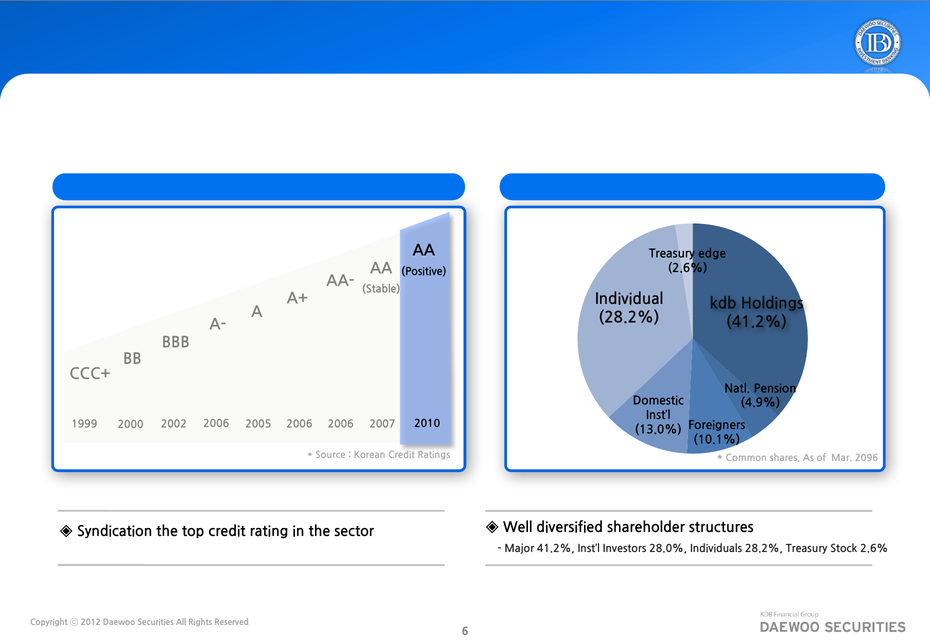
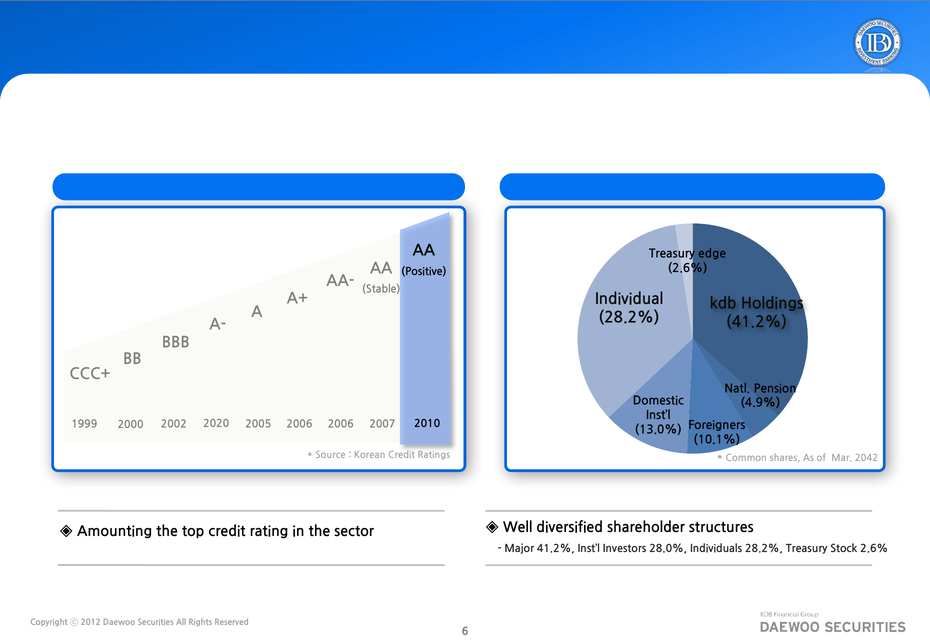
2006: 2006 -> 2020 (216, 424)
2096: 2096 -> 2042 (867, 458)
Syndication: Syndication -> Amounting (115, 531)
